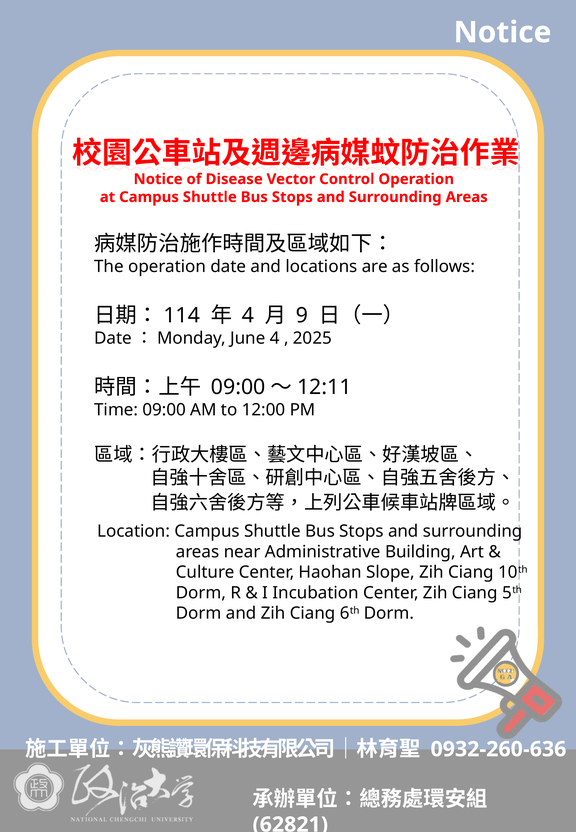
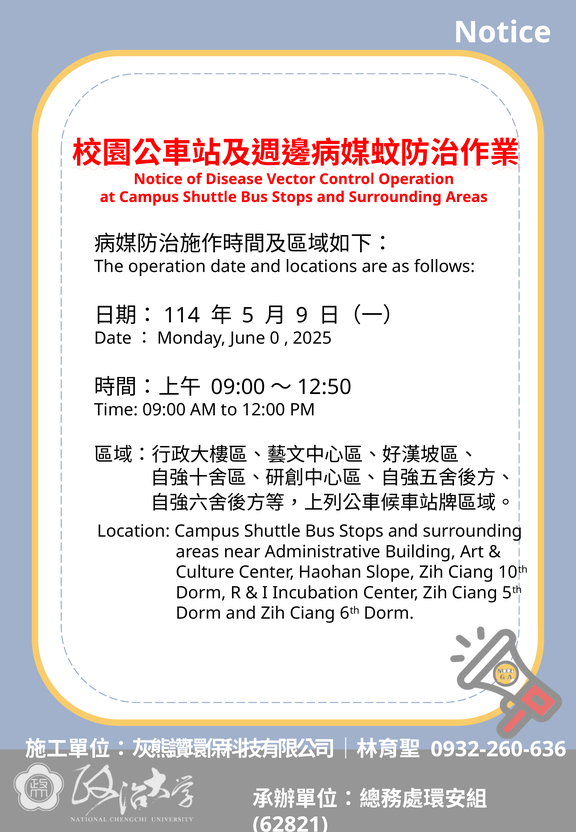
4: 4 -> 5 (248, 315)
June 4: 4 -> 0 (275, 338)
12:11: 12:11 -> 12:50 (324, 387)
